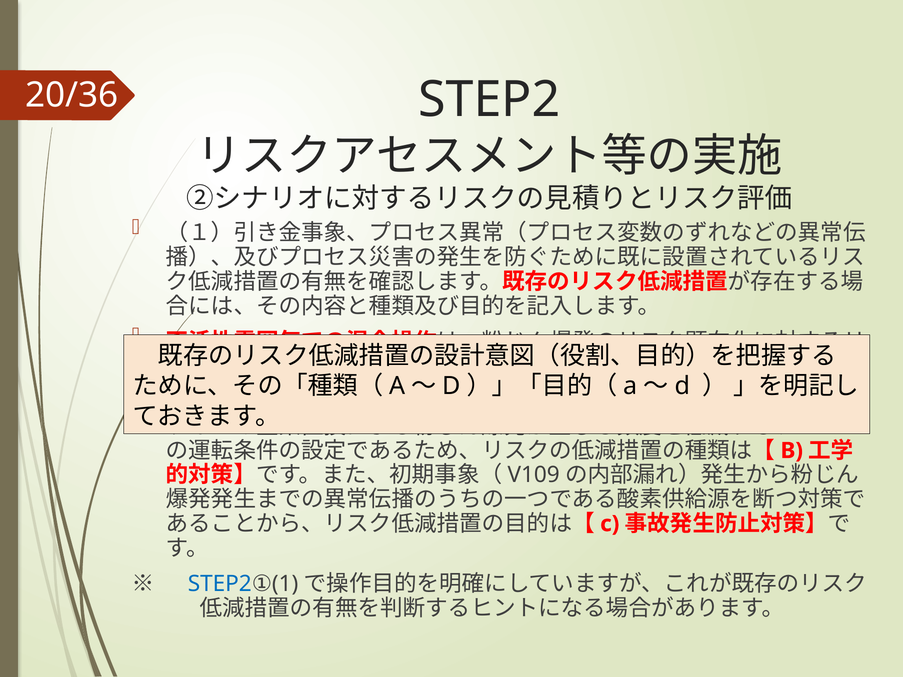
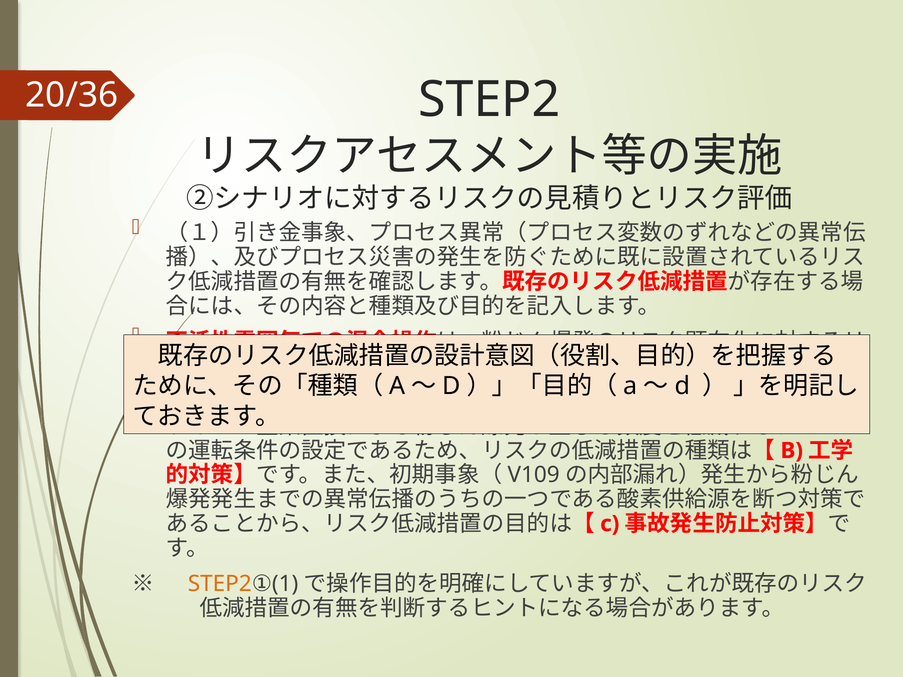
STEP2 colour: blue -> orange (220, 584)
